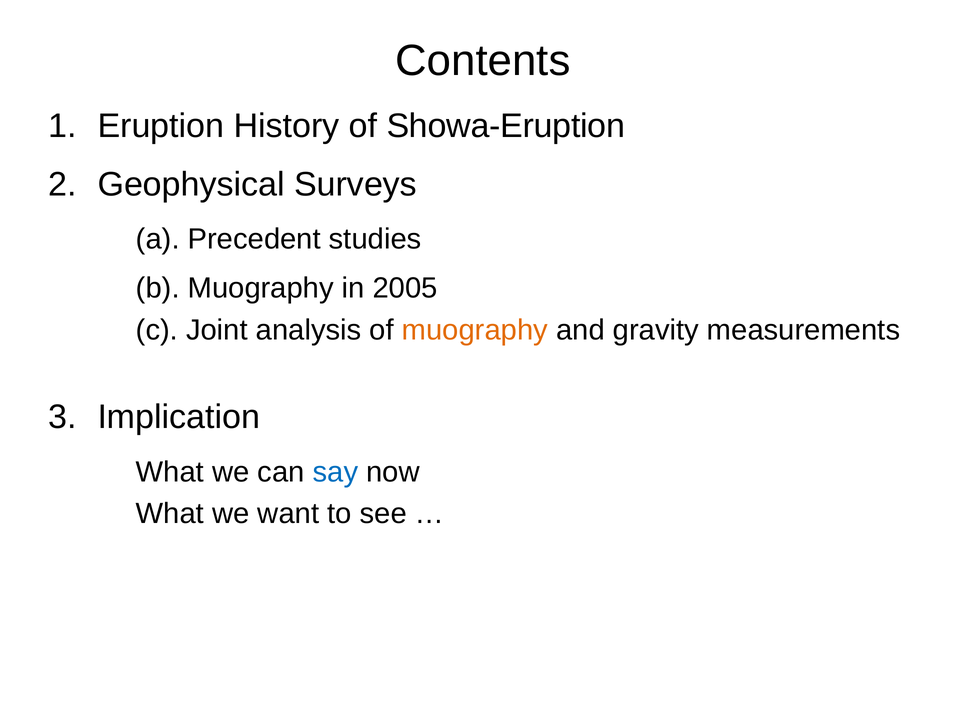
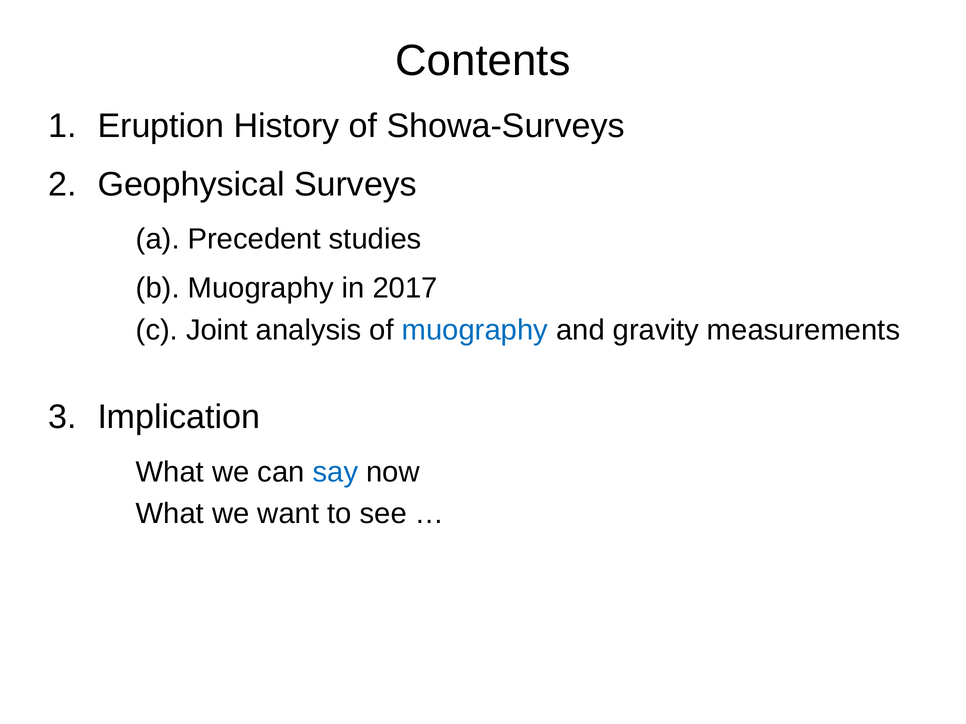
Showa-Eruption: Showa-Eruption -> Showa-Surveys (506, 126)
2005: 2005 -> 2017 (405, 288)
muography colour: orange -> blue (475, 330)
